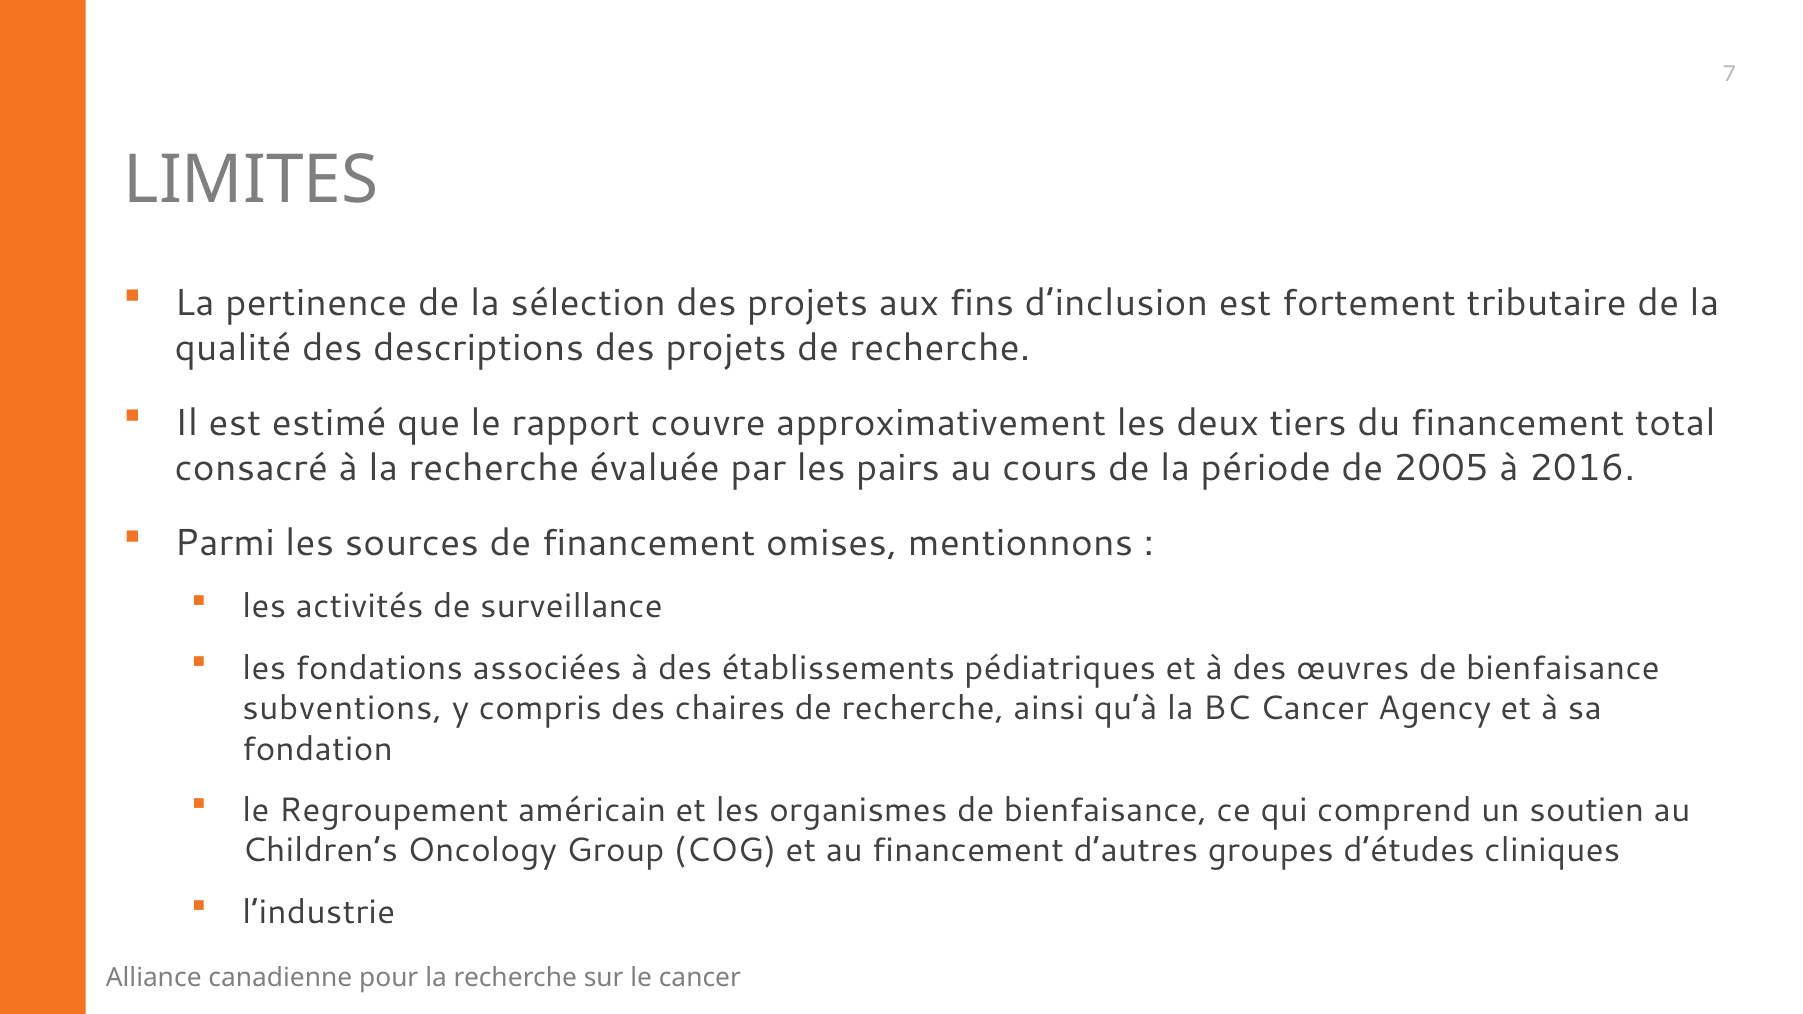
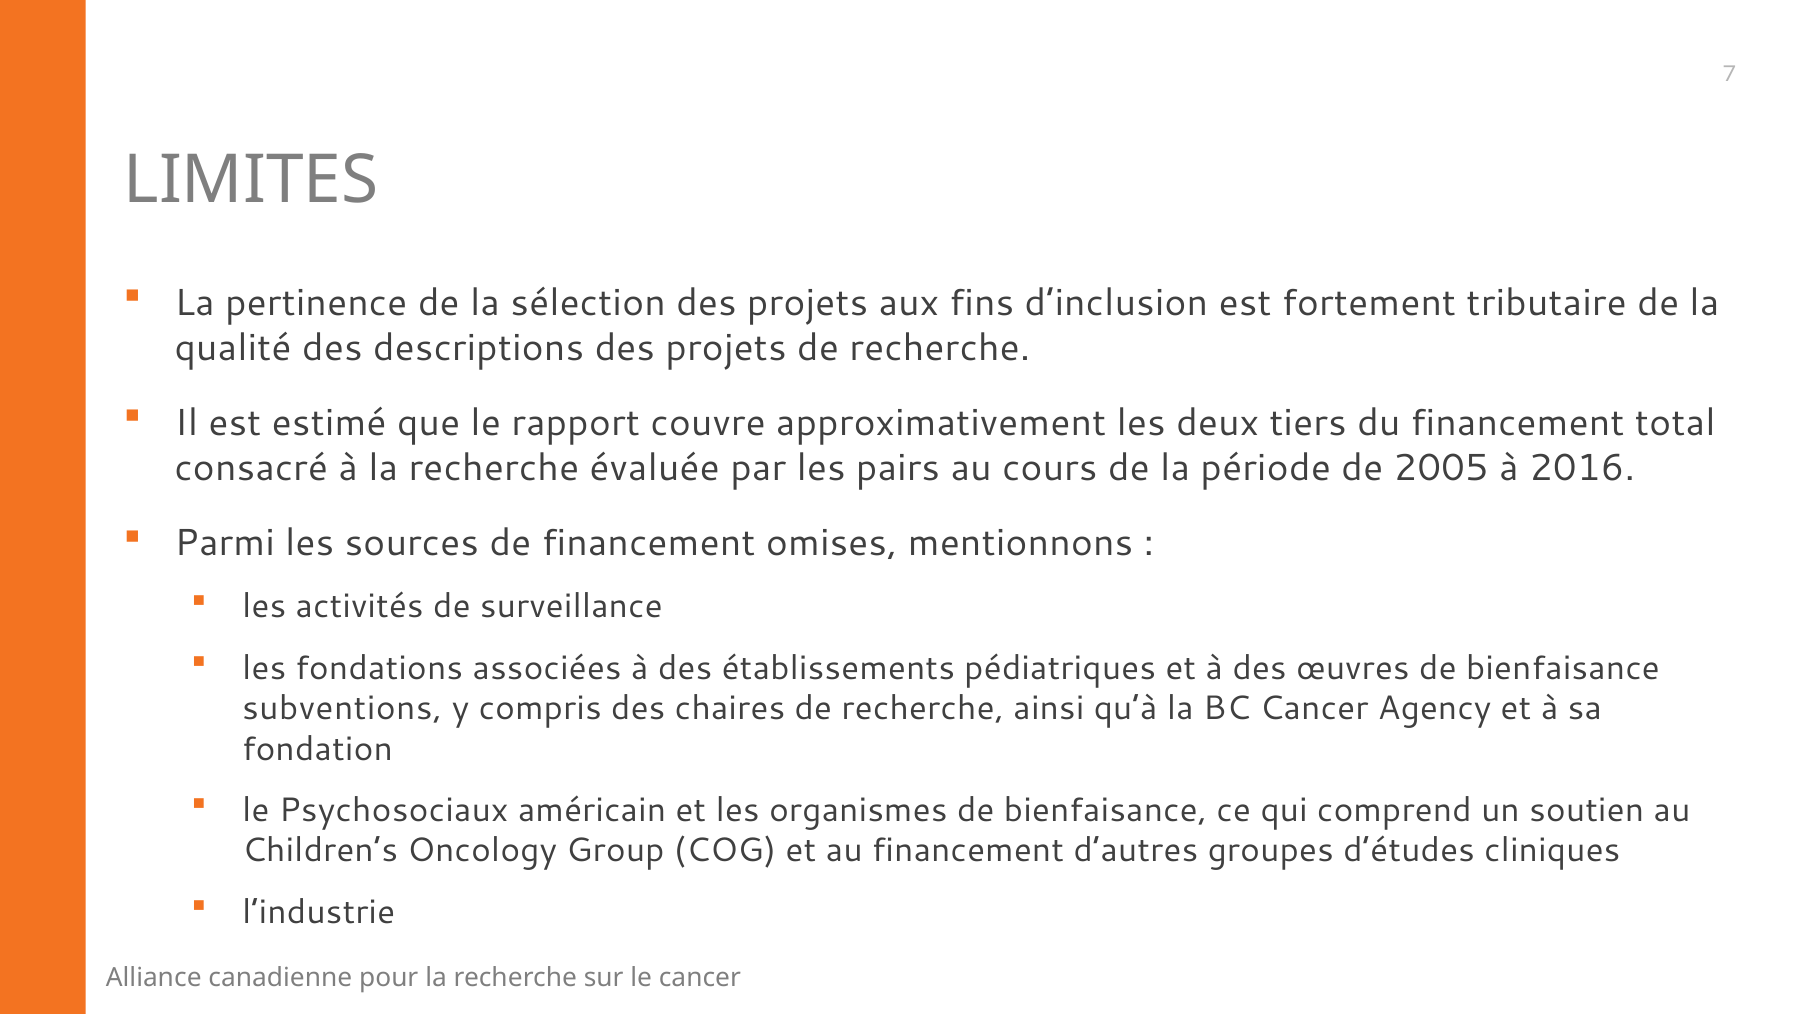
Regroupement: Regroupement -> Psychosociaux (394, 810)
